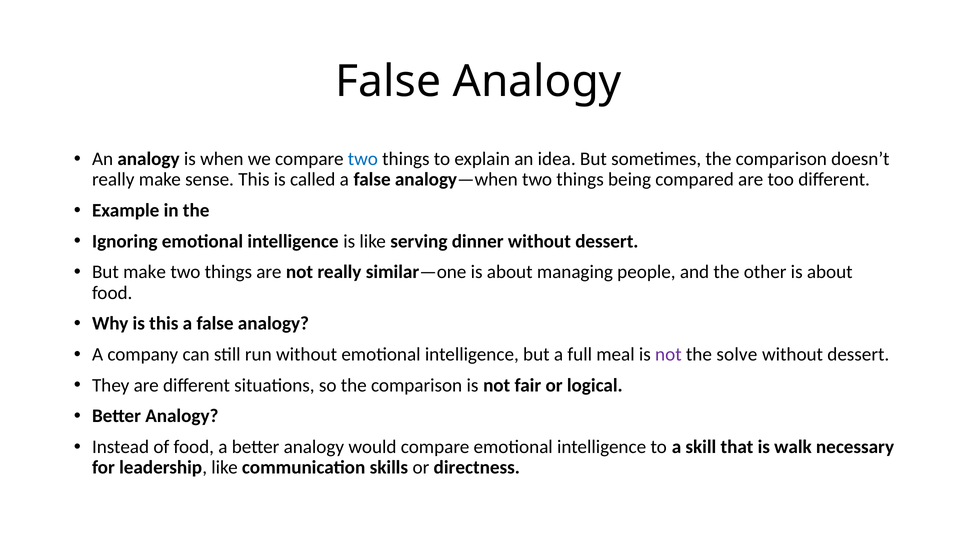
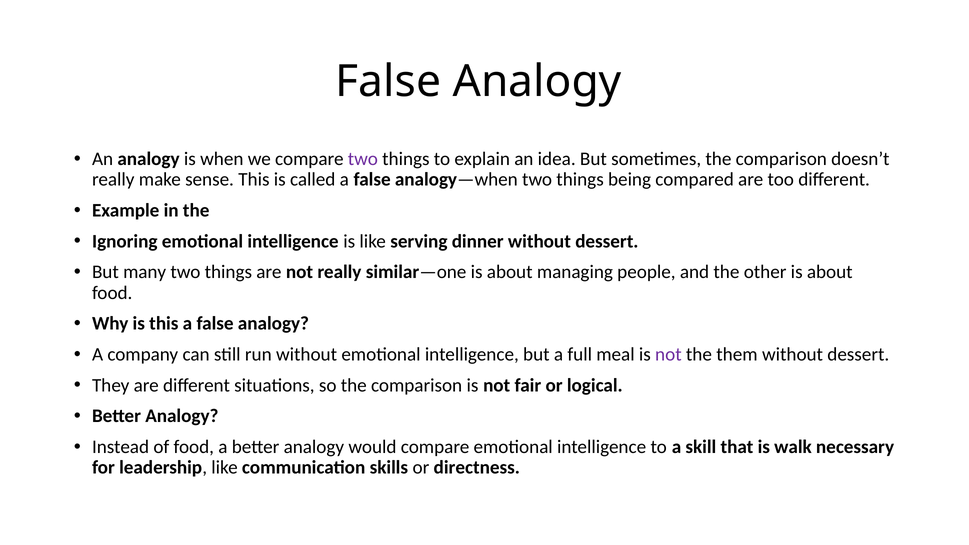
two colour: blue -> purple (363, 159)
But make: make -> many (145, 272)
solve: solve -> them (737, 354)
